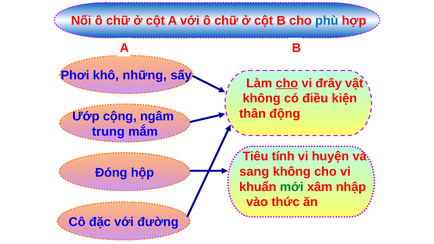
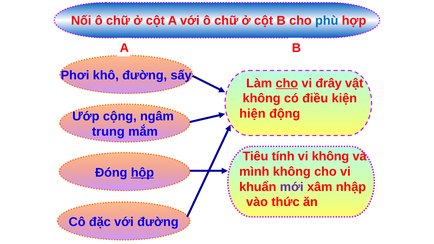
khô những: những -> đường (145, 75)
thân: thân -> hiện (252, 114)
vi huyện: huyện -> không (330, 157)
sang: sang -> mình (254, 172)
hộp underline: none -> present (142, 173)
mới colour: green -> purple (292, 187)
